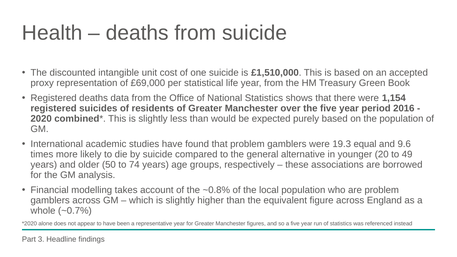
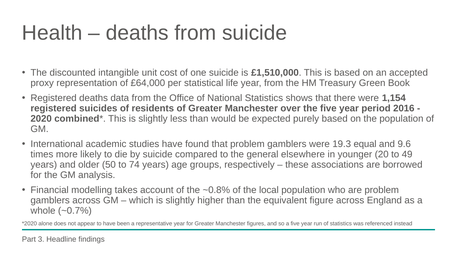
£69,000: £69,000 -> £64,000 (148, 83)
alternative: alternative -> elsewhere (303, 154)
